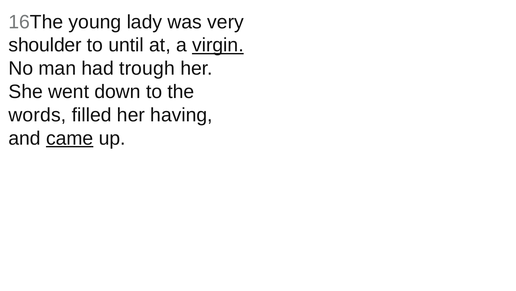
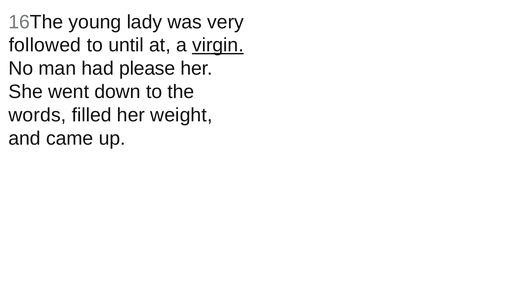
shoulder: shoulder -> followed (45, 45)
trough: trough -> please (147, 68)
having: having -> weight (181, 115)
came underline: present -> none (70, 138)
